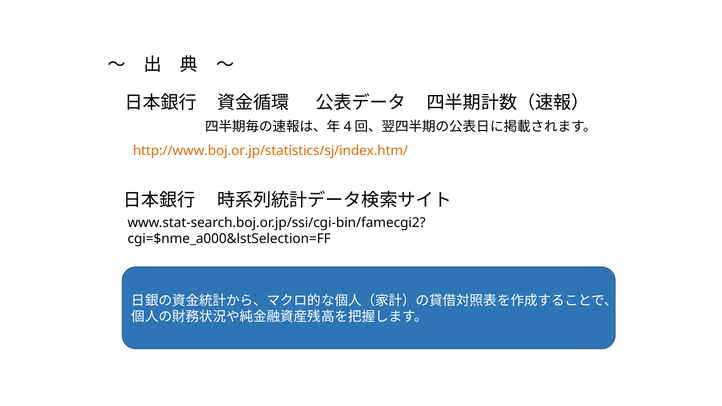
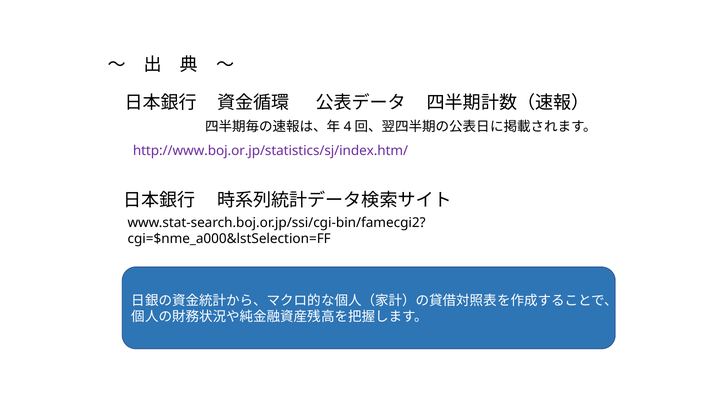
http://www.boj.or.jp/statistics/sj/index.htm/ colour: orange -> purple (270, 151)
